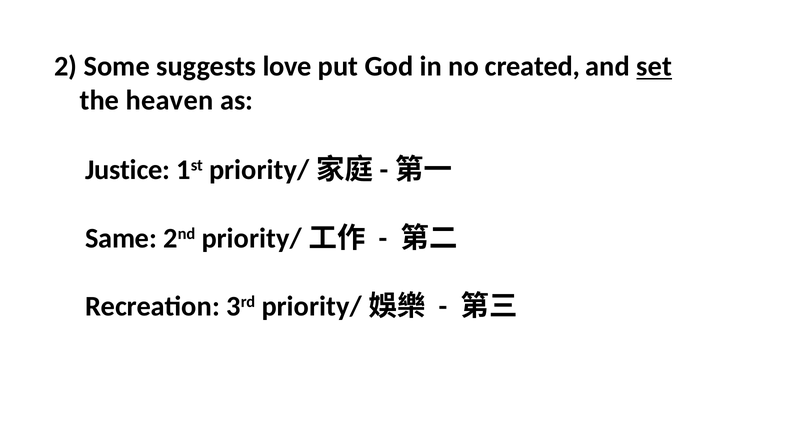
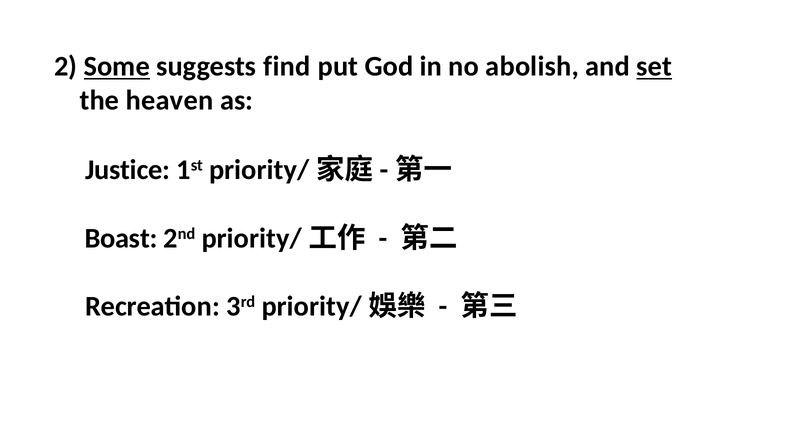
Some underline: none -> present (117, 66)
love: love -> find (287, 66)
created: created -> abolish (532, 66)
Same: Same -> Boast (121, 238)
